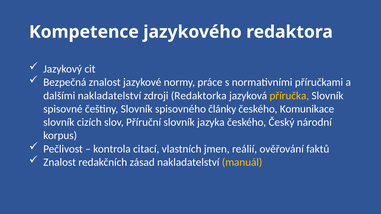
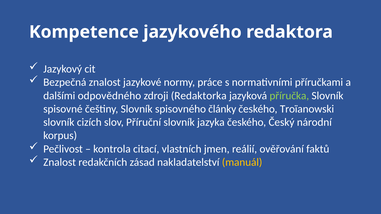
dalšími nakladatelství: nakladatelství -> odpovědného (109, 96)
příručka colour: yellow -> light green (289, 96)
Komunikace: Komunikace -> Troïanowski (307, 109)
